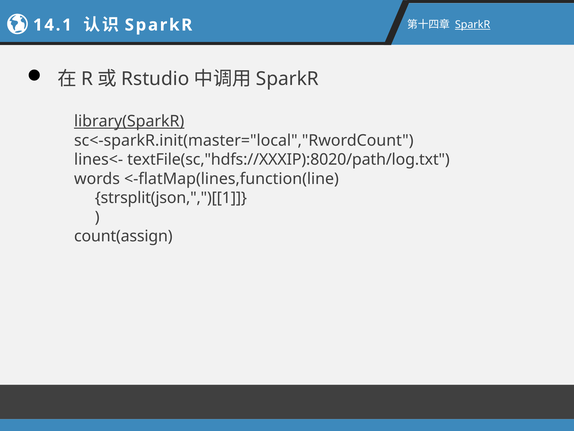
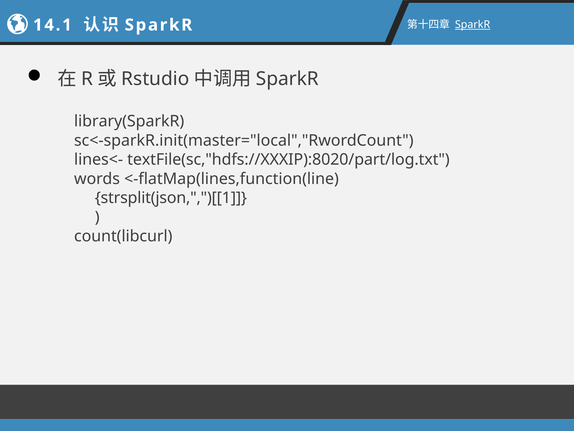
library(SparkR underline: present -> none (129, 121)
textFile(sc,"hdfs://XXXIP):8020/path/log.txt: textFile(sc,"hdfs://XXXIP):8020/path/log.txt -> textFile(sc,"hdfs://XXXIP):8020/part/log.txt (288, 160)
count(assign: count(assign -> count(libcurl (123, 236)
